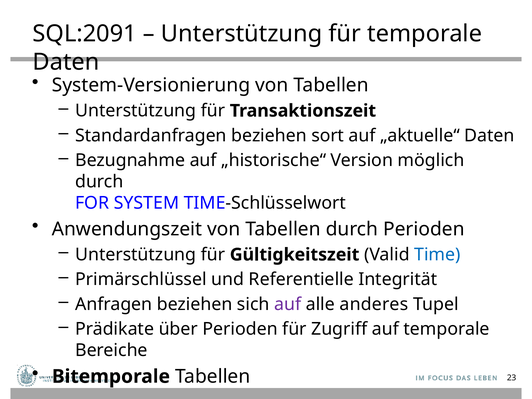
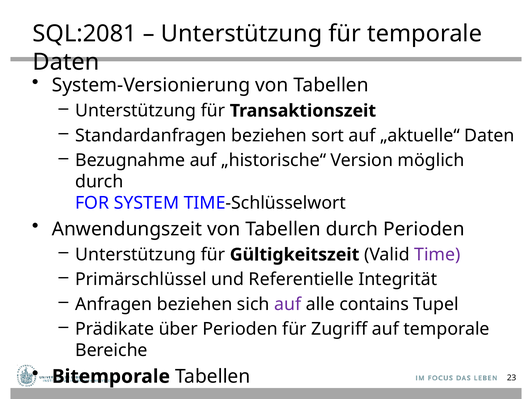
SQL:2091: SQL:2091 -> SQL:2081 (85, 34)
Time colour: blue -> purple (437, 255)
anderes: anderes -> contains (374, 304)
